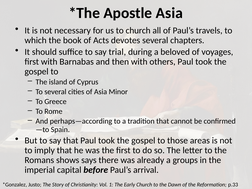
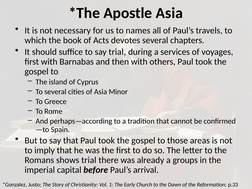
to church: church -> names (138, 30)
beloved: beloved -> services (175, 52)
shows says: says -> trial (89, 160)
